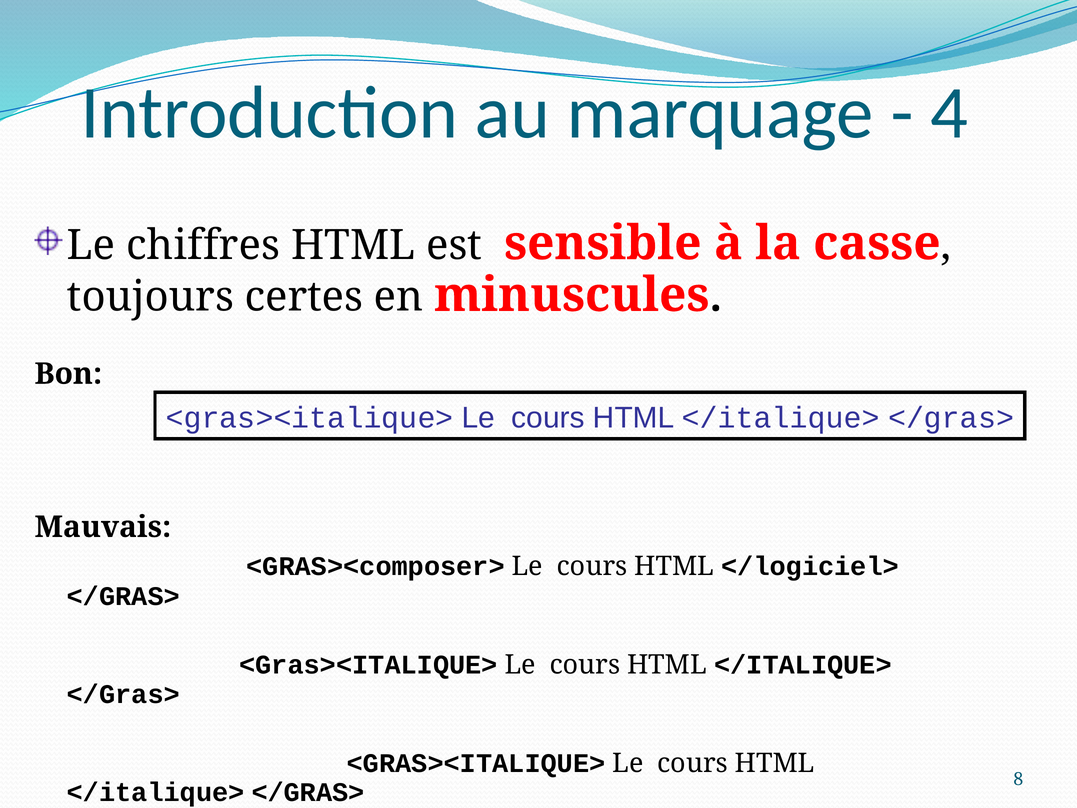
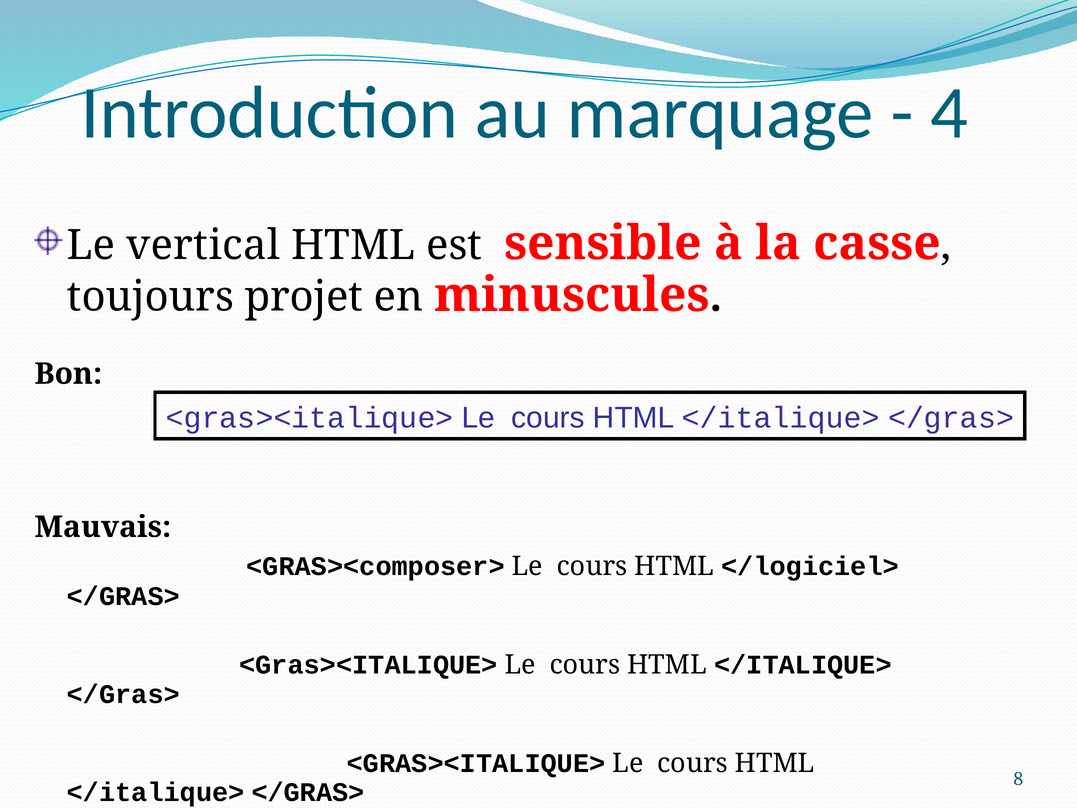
chiffres: chiffres -> vertical (203, 245)
certes: certes -> projet (304, 297)
